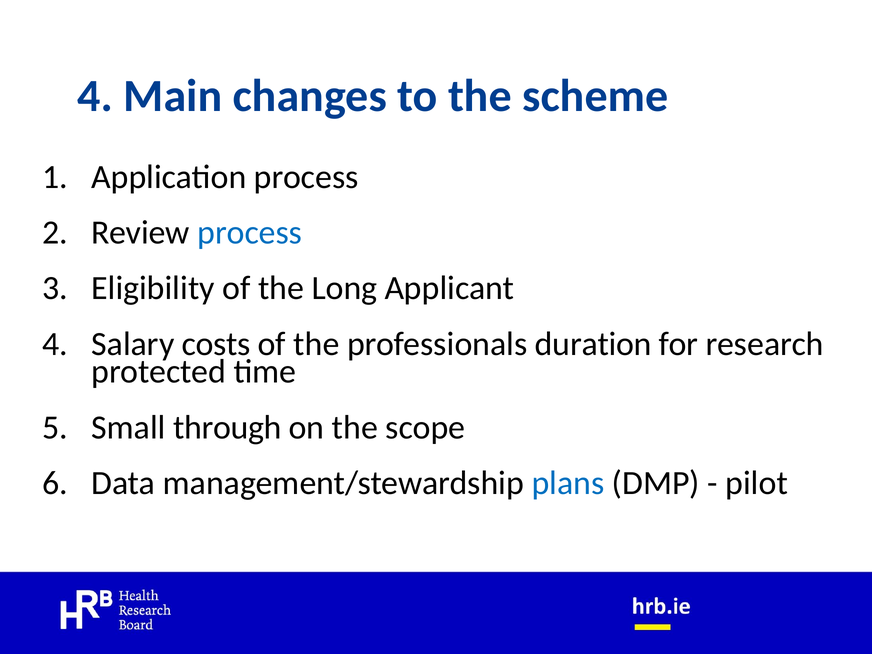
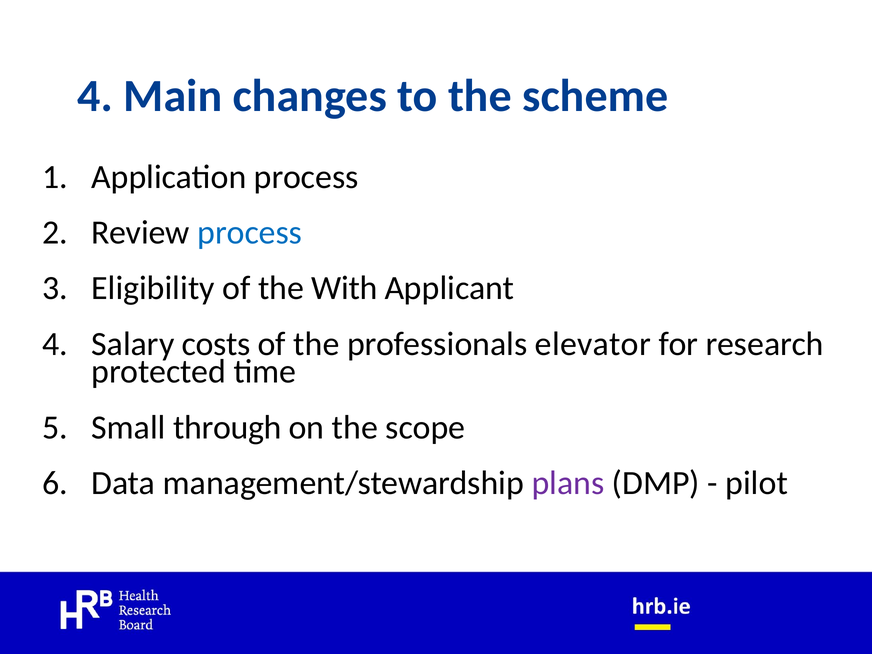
Long: Long -> With (345, 288)
duration: duration -> elevator (593, 344)
plans colour: blue -> purple (568, 483)
